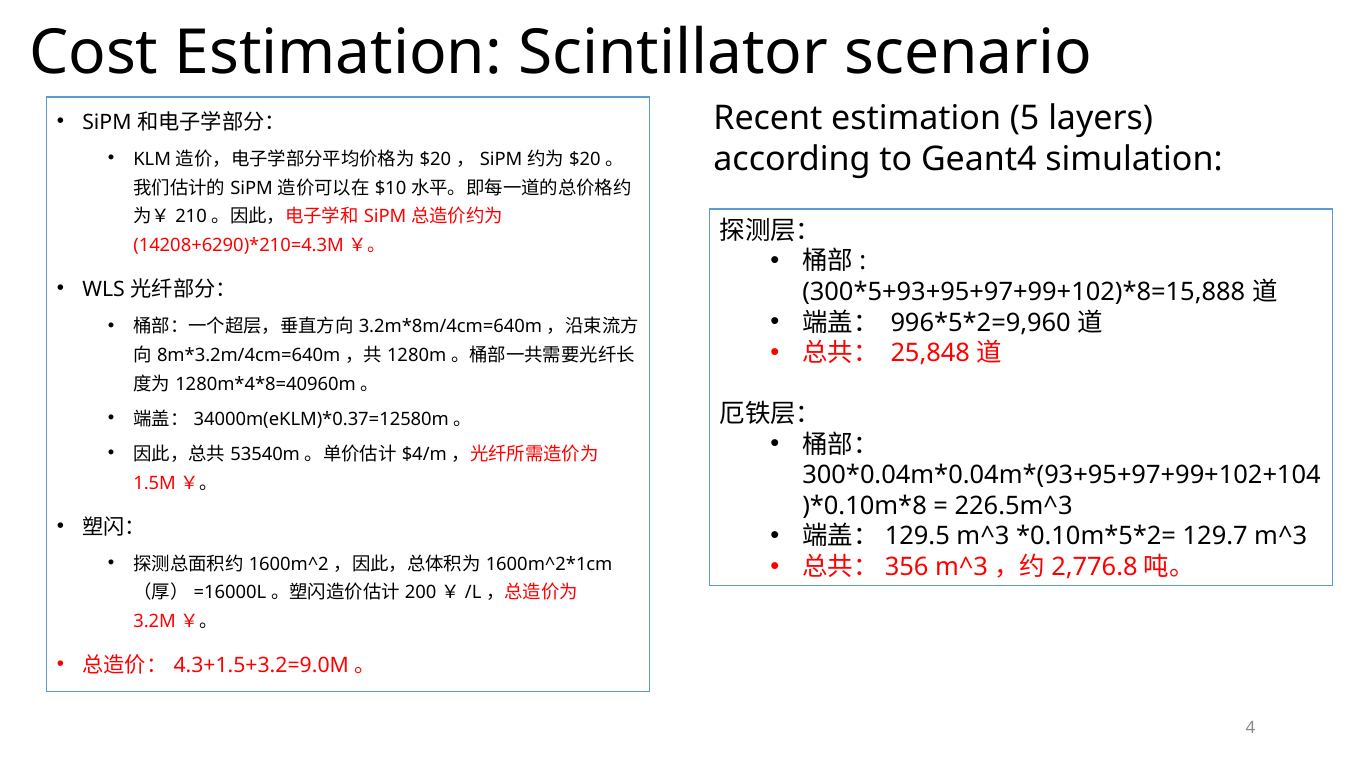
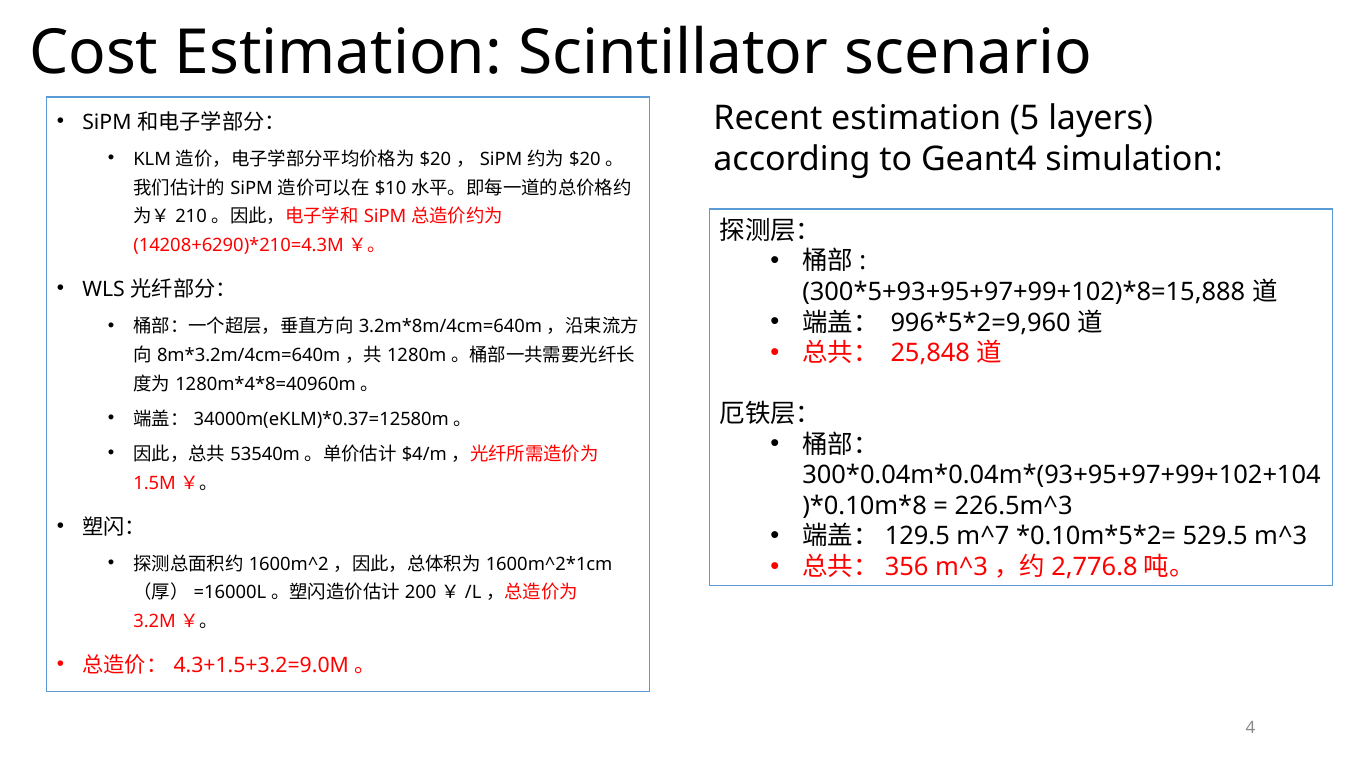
m^3: m^3 -> m^7 (983, 537)
129.7: 129.7 -> 529.5 (1215, 537)
